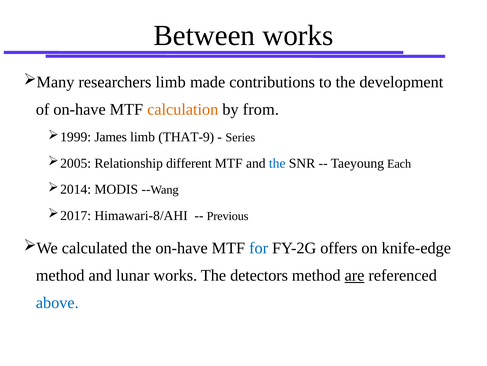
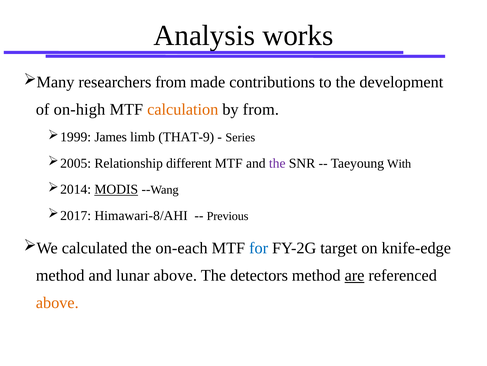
Between: Between -> Analysis (204, 35)
researchers limb: limb -> from (171, 82)
of on-have: on-have -> on-high (79, 109)
the colour: blue -> purple (277, 163)
Each: Each -> With (399, 163)
MODIS underline: none -> present (116, 189)
the on-have: on-have -> on-each (182, 248)
offers: offers -> target (339, 248)
lunar works: works -> above (175, 275)
above colour: blue -> orange (57, 302)
